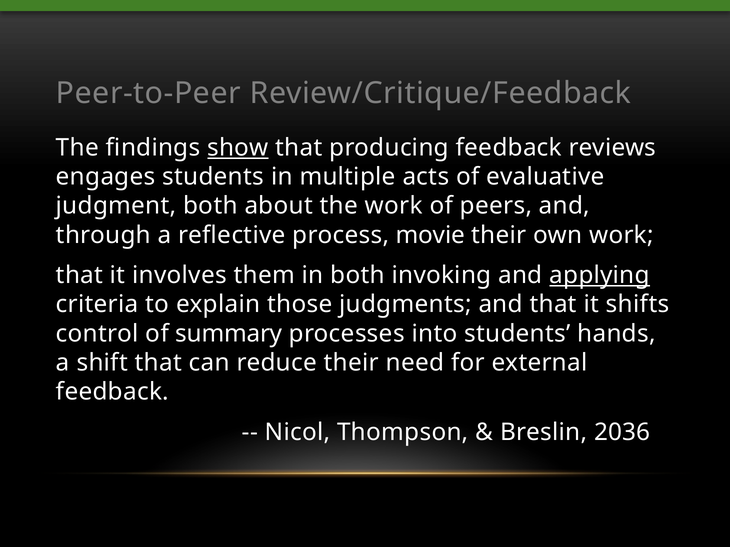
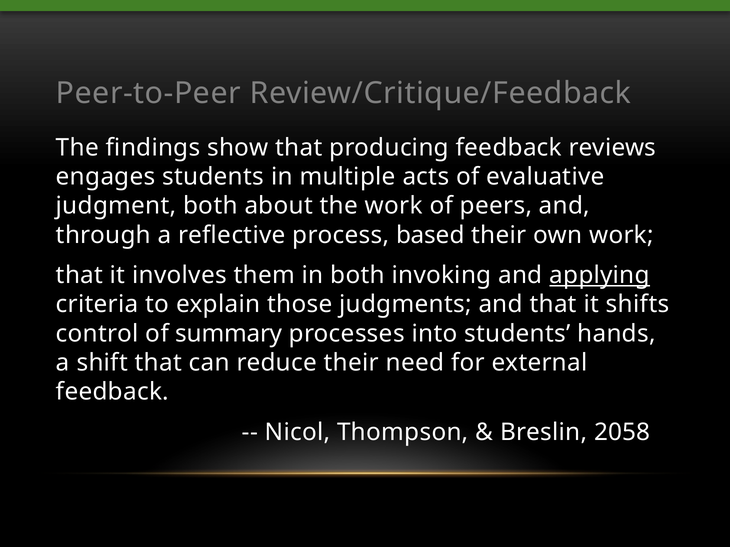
show underline: present -> none (238, 148)
movie: movie -> based (430, 235)
2036: 2036 -> 2058 (622, 432)
